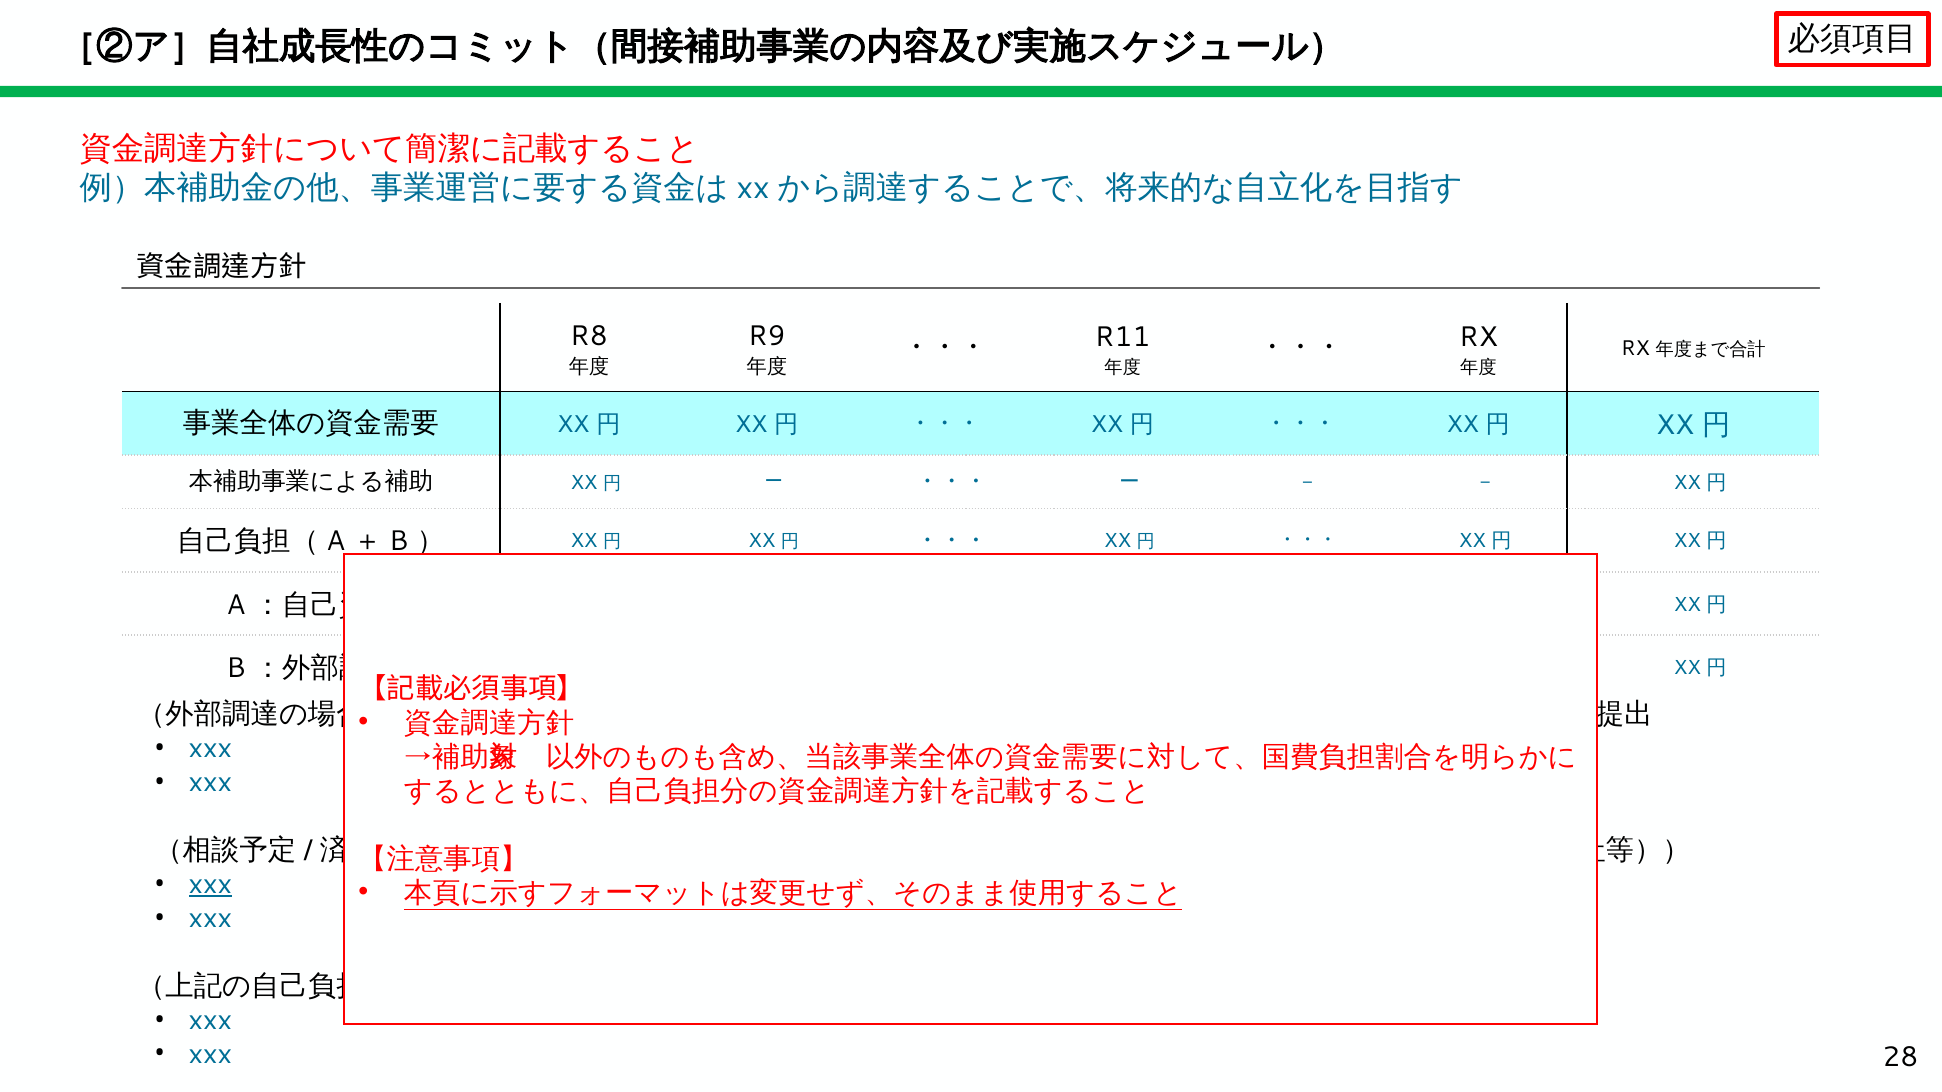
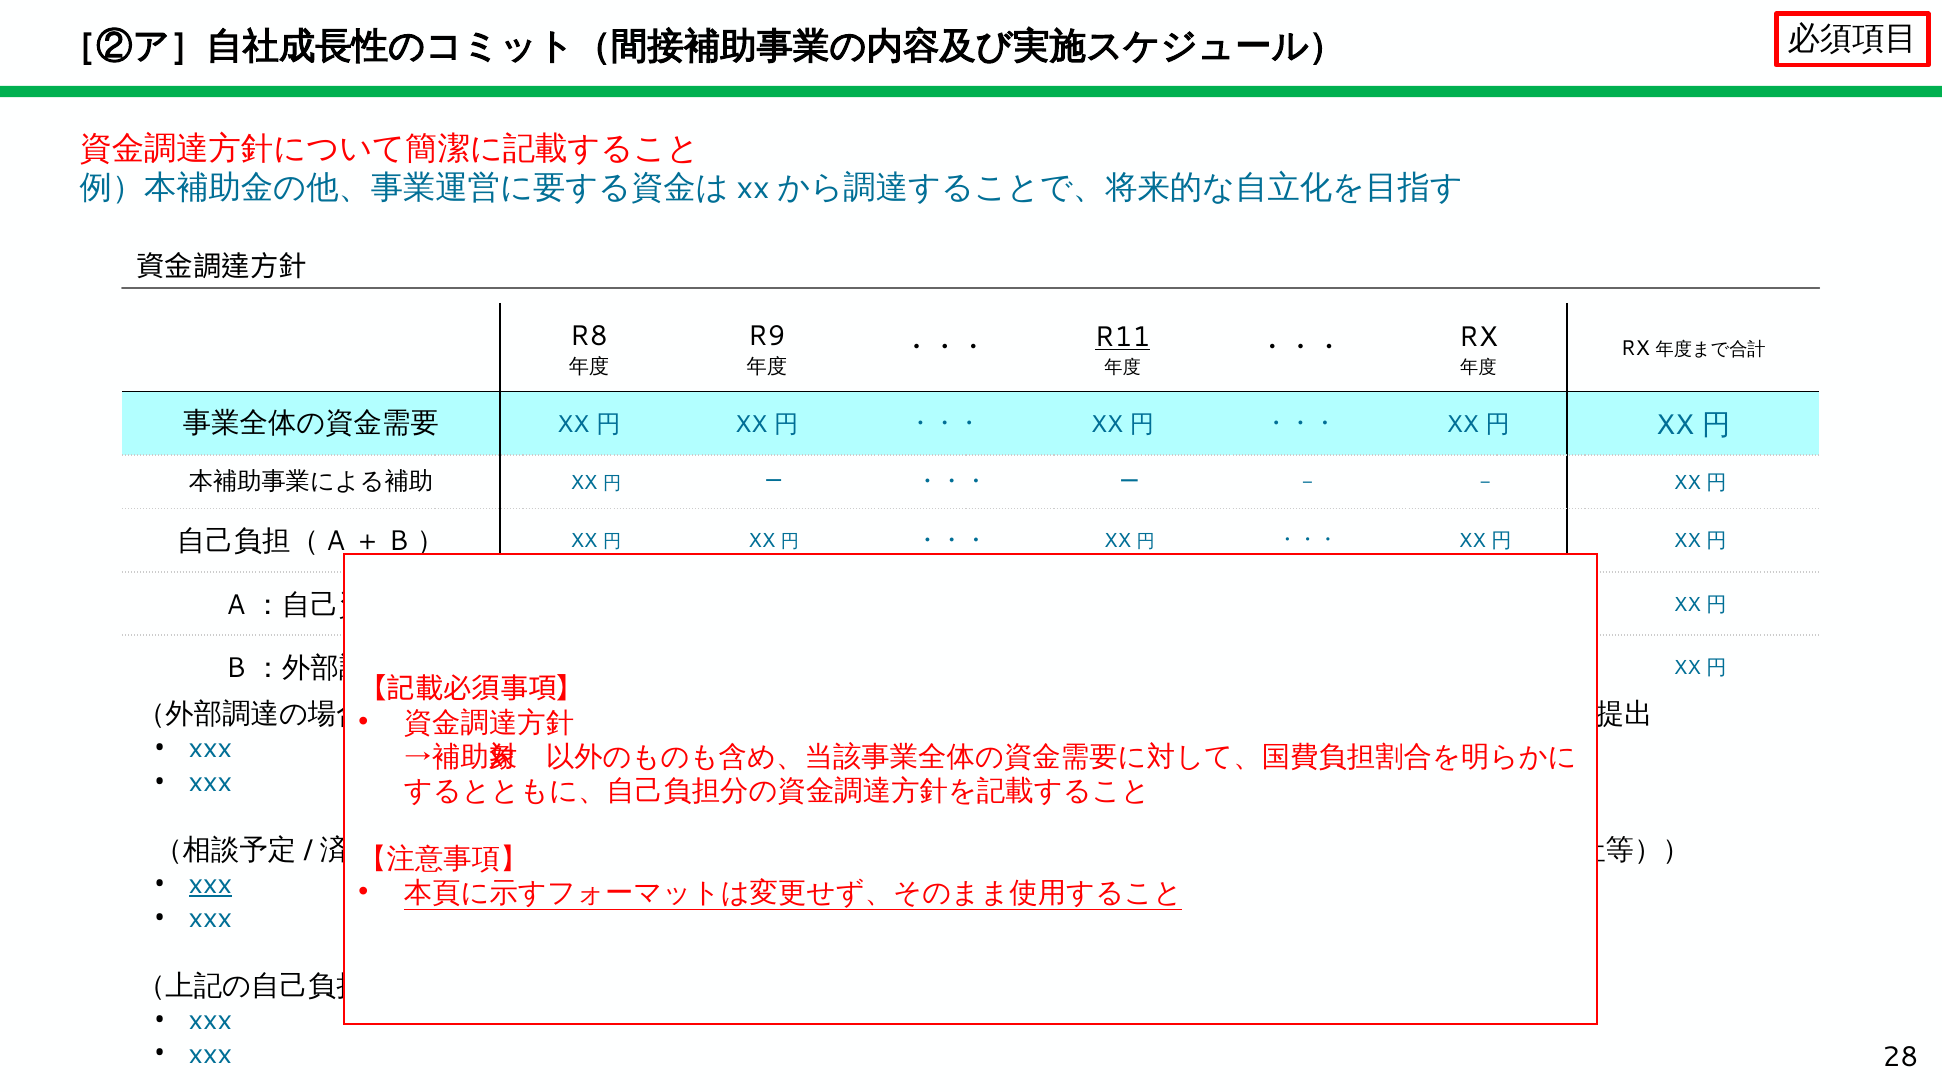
R11 underline: none -> present (1123, 337)
